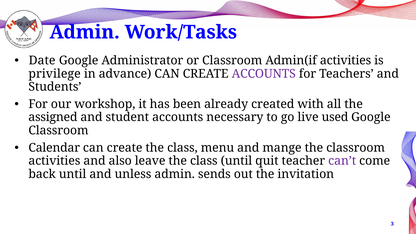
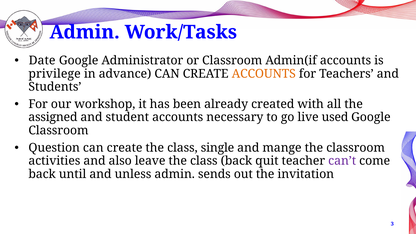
Admin(if activities: activities -> accounts (346, 61)
ACCOUNTS colour: purple -> orange (264, 74)
Calendar: Calendar -> Question (54, 148)
menu: menu -> single (218, 148)
class until: until -> back (236, 161)
